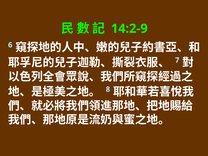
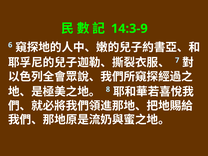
14:2-9: 14:2-9 -> 14:3-9 (129, 29)
